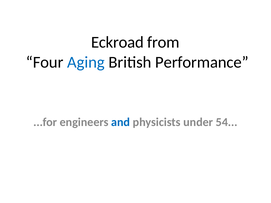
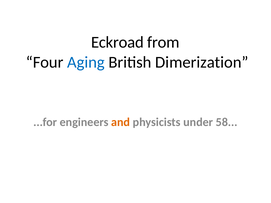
Performance: Performance -> Dimerization (202, 62)
and colour: blue -> orange (121, 122)
54: 54 -> 58 (227, 122)
